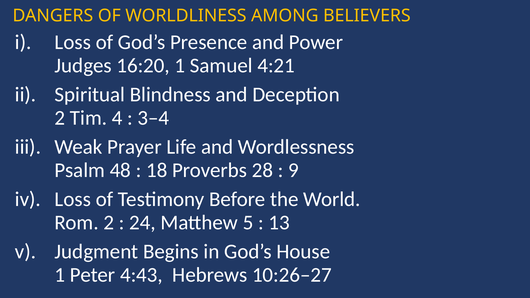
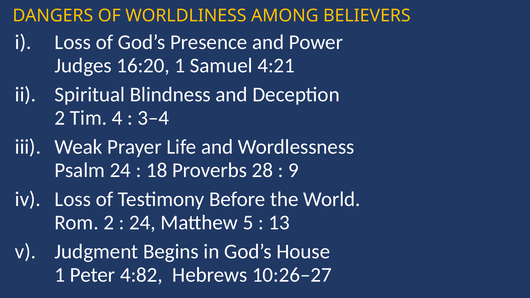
Psalm 48: 48 -> 24 (120, 170)
4:43: 4:43 -> 4:82 (141, 275)
